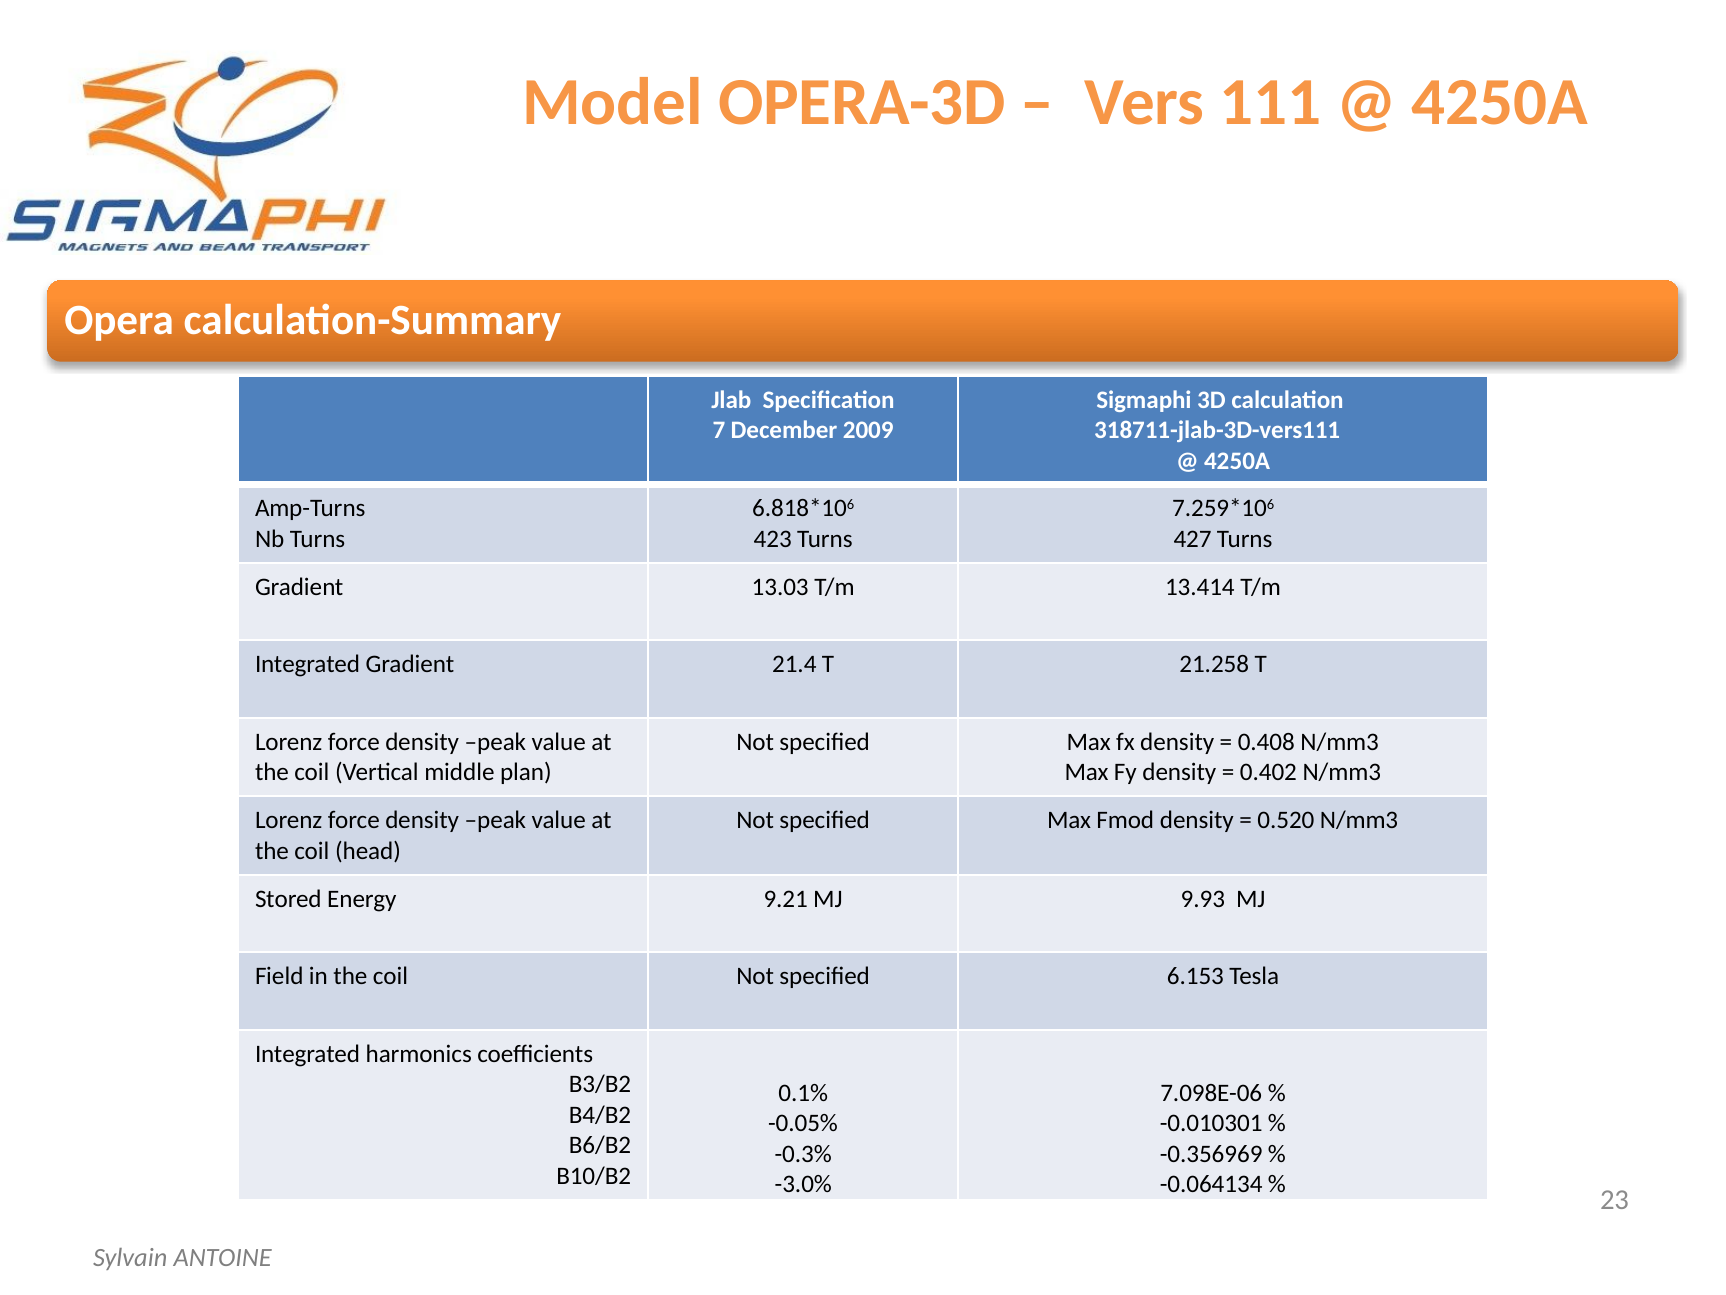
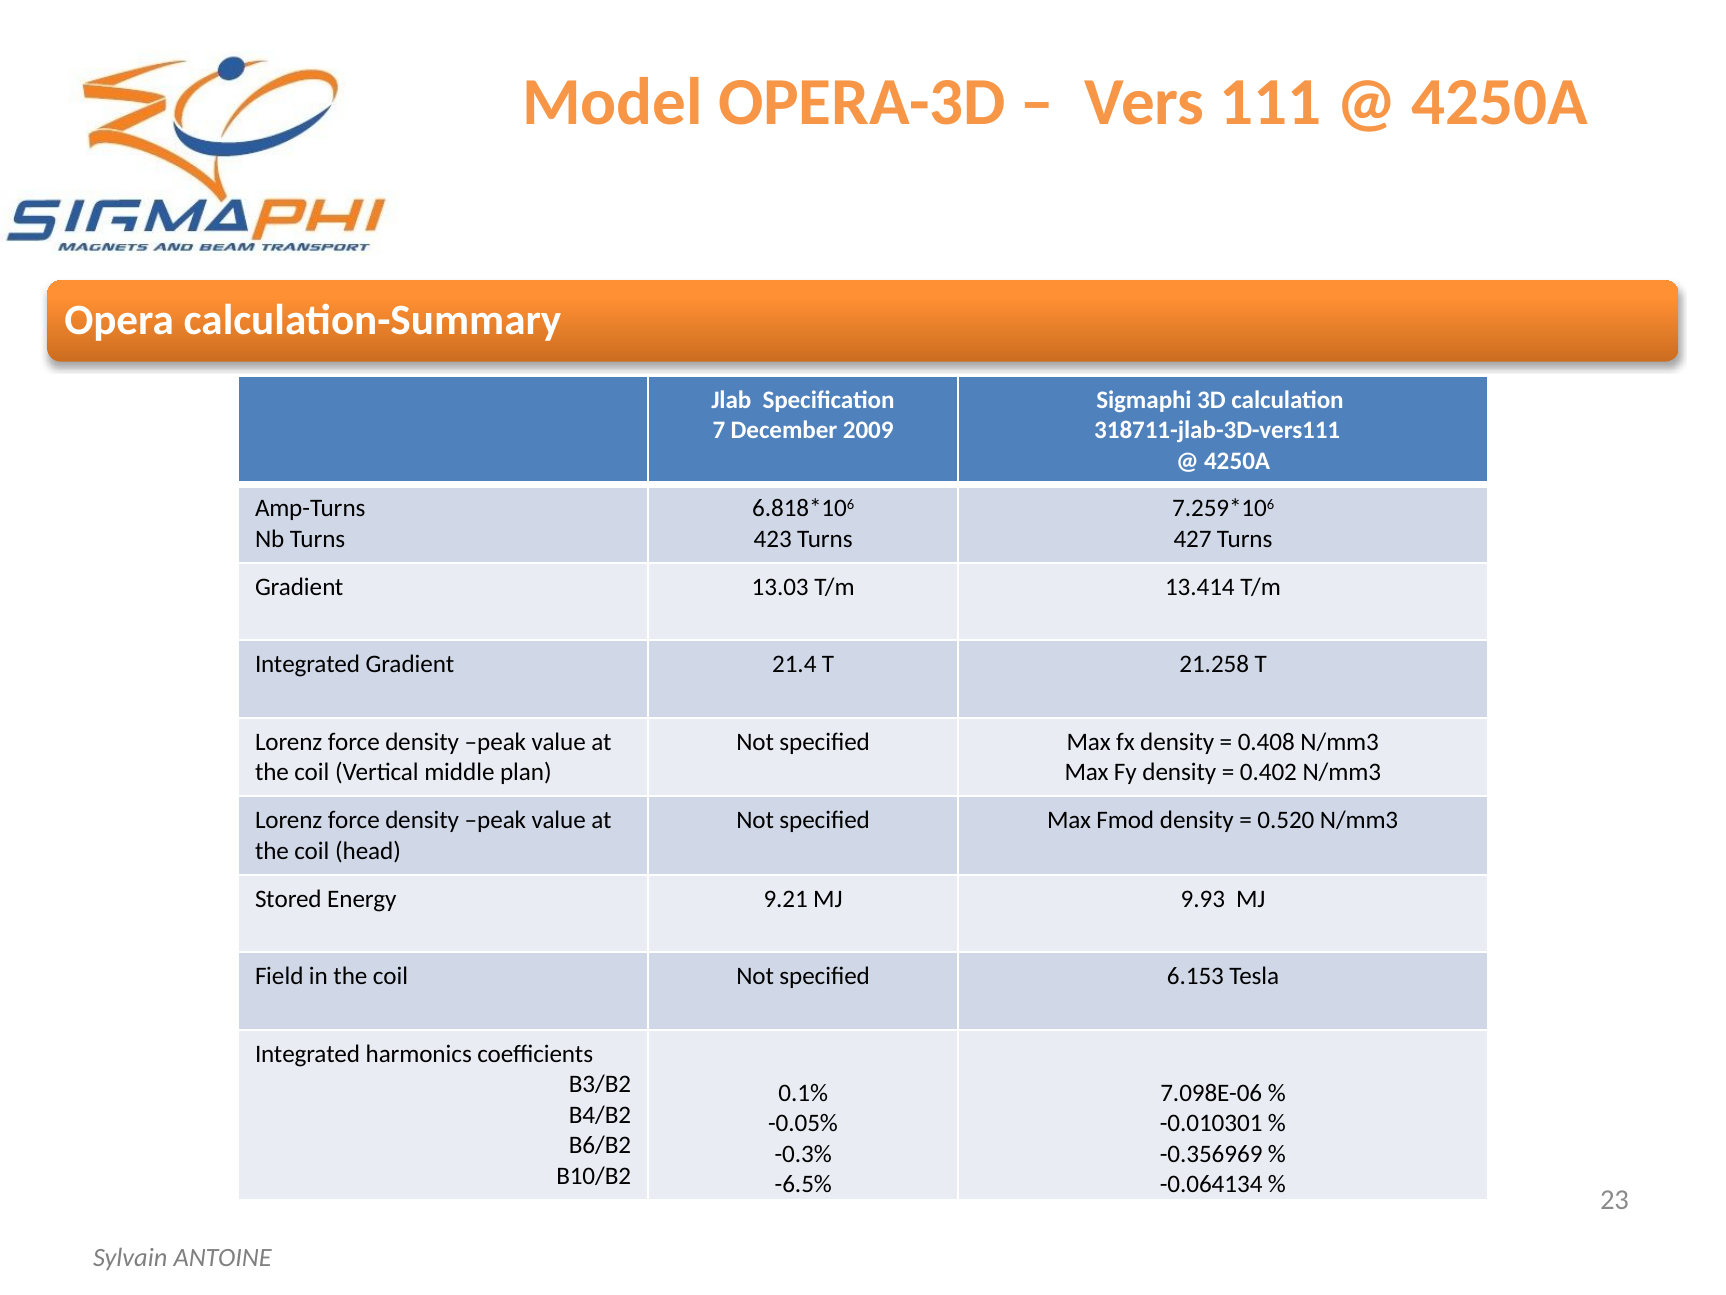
-3.0%: -3.0% -> -6.5% (803, 1184)
